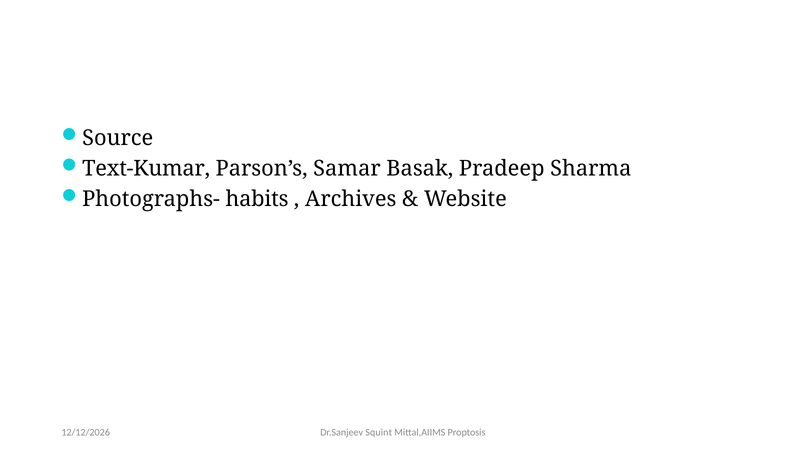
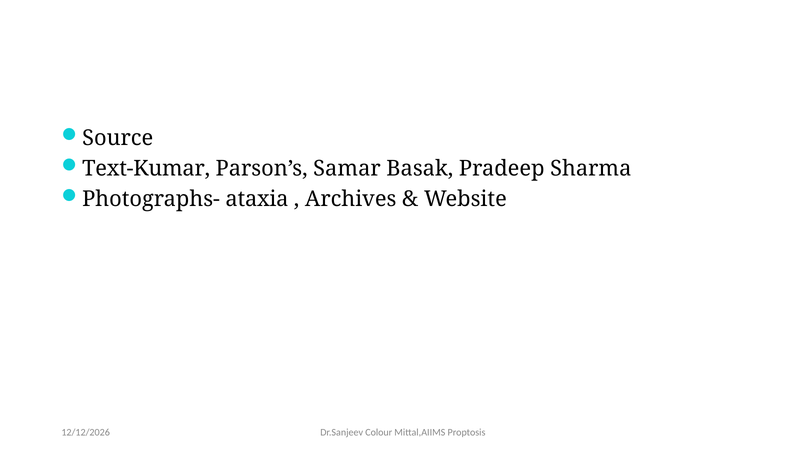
habits: habits -> ataxia (257, 199)
Squint: Squint -> Colour (379, 433)
